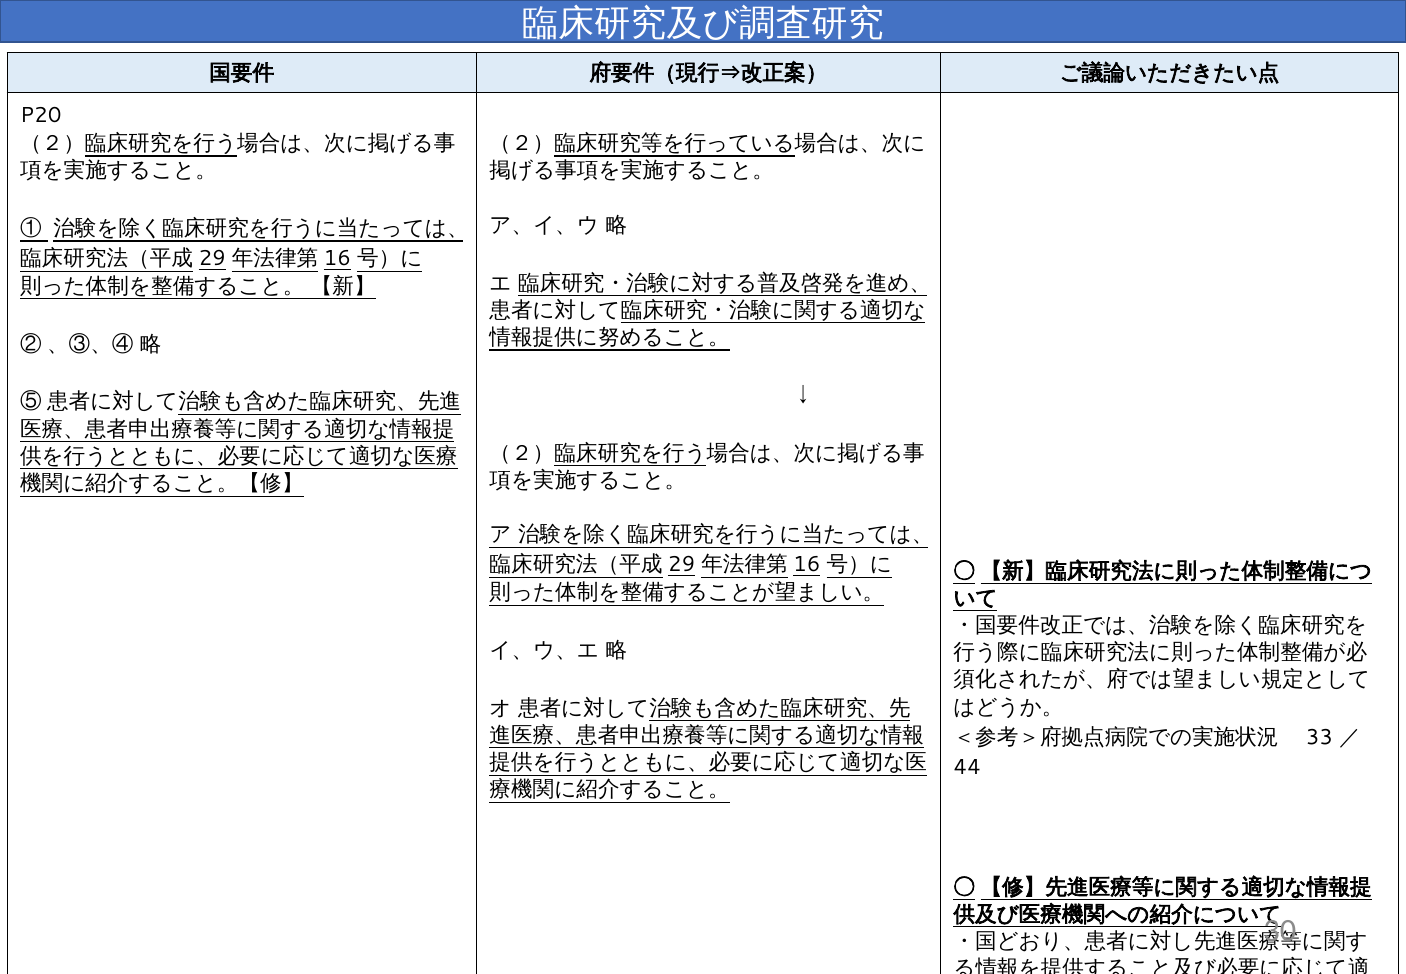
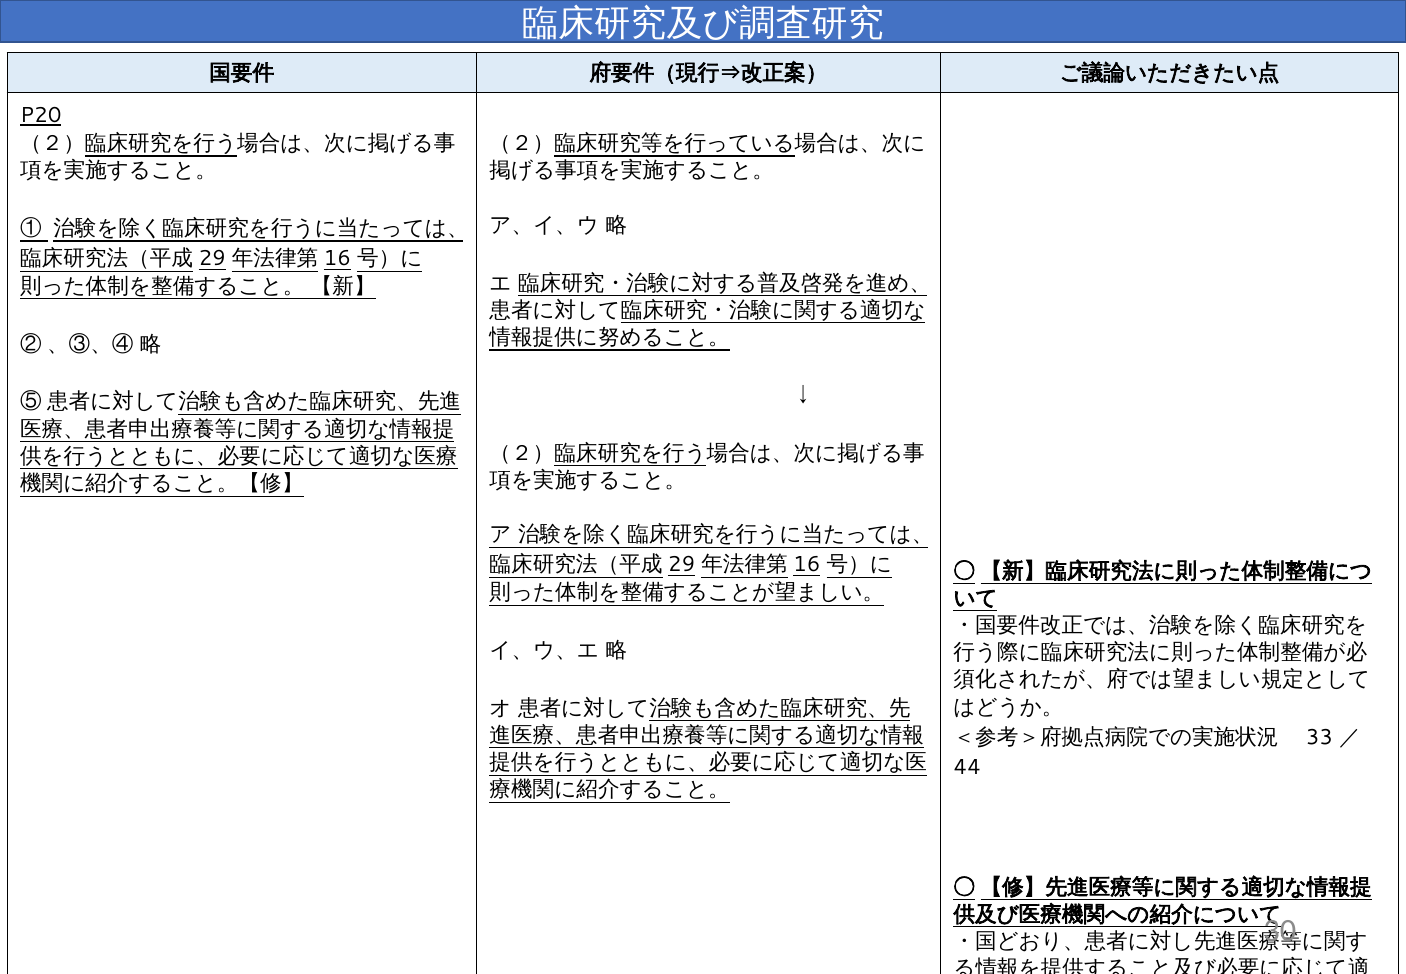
P20 underline: none -> present (41, 116)
